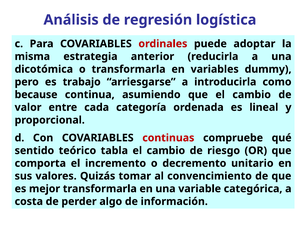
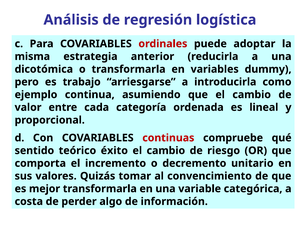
because: because -> ejemplo (36, 95)
tabla: tabla -> éxito (114, 150)
